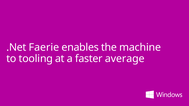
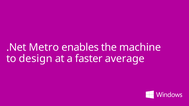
Faerie: Faerie -> Metro (44, 47)
tooling: tooling -> design (36, 59)
